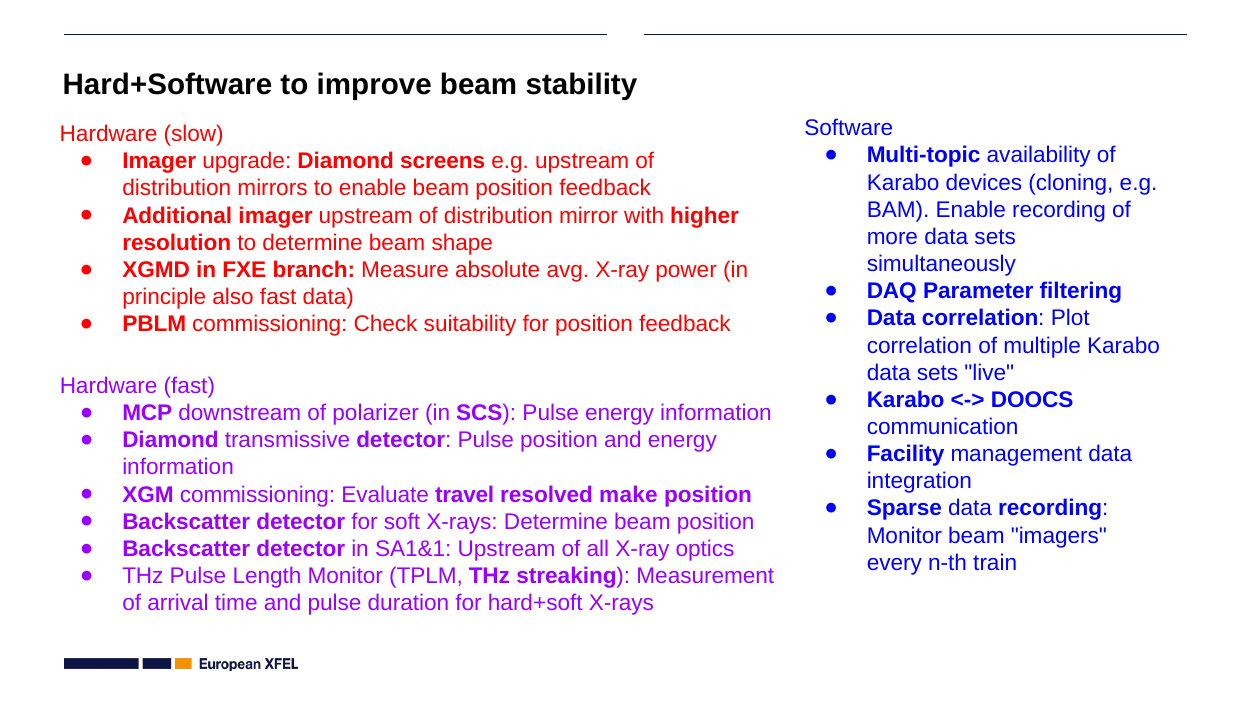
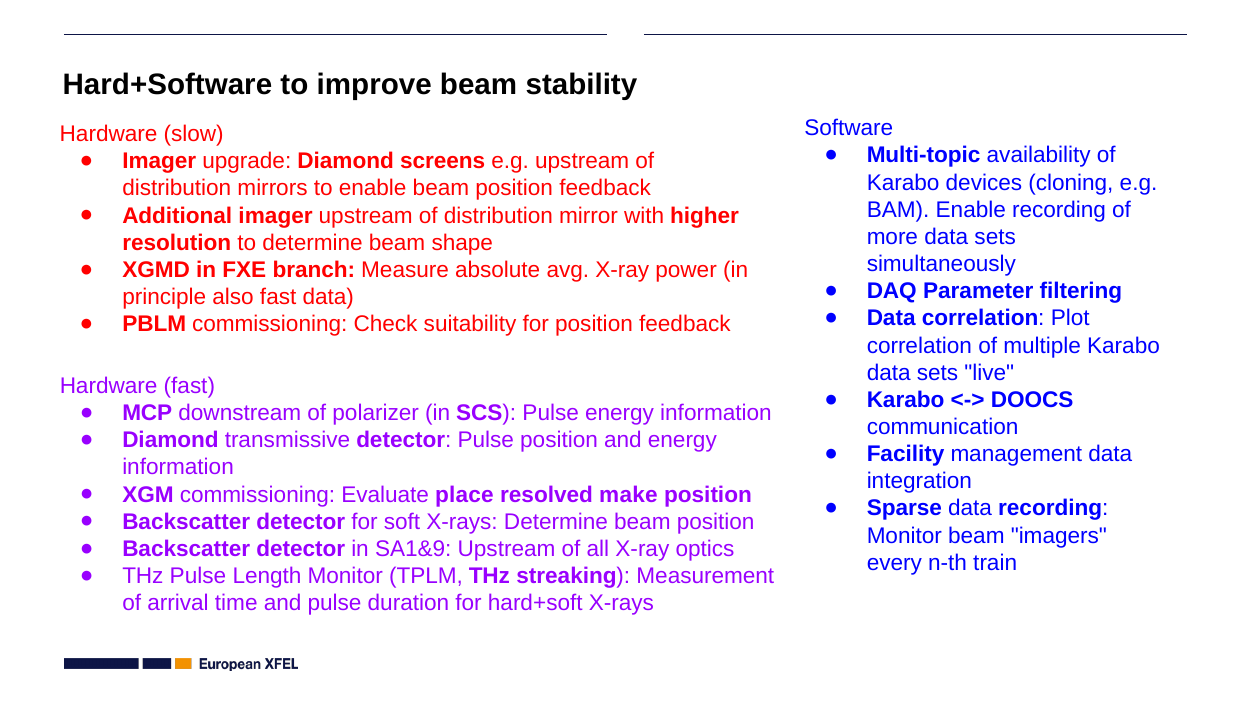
travel: travel -> place (464, 494)
SA1&1: SA1&1 -> SA1&9 (413, 549)
